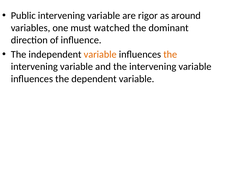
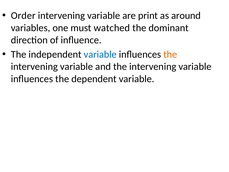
Public: Public -> Order (23, 16)
rigor: rigor -> print (148, 16)
variable colour: orange -> blue (100, 54)
